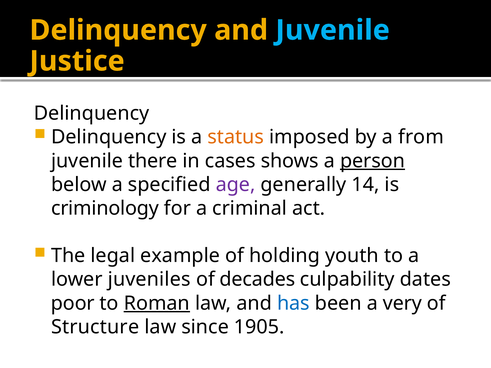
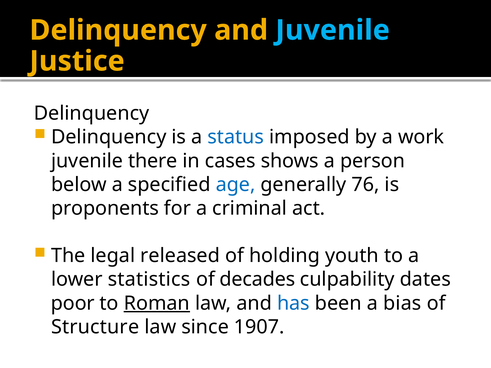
status colour: orange -> blue (236, 137)
from: from -> work (421, 137)
person underline: present -> none (373, 161)
age colour: purple -> blue (236, 185)
14: 14 -> 76 (365, 185)
criminology: criminology -> proponents (105, 208)
example: example -> released (180, 256)
juveniles: juveniles -> statistics (149, 280)
very: very -> bias (402, 303)
1905: 1905 -> 1907 (259, 327)
